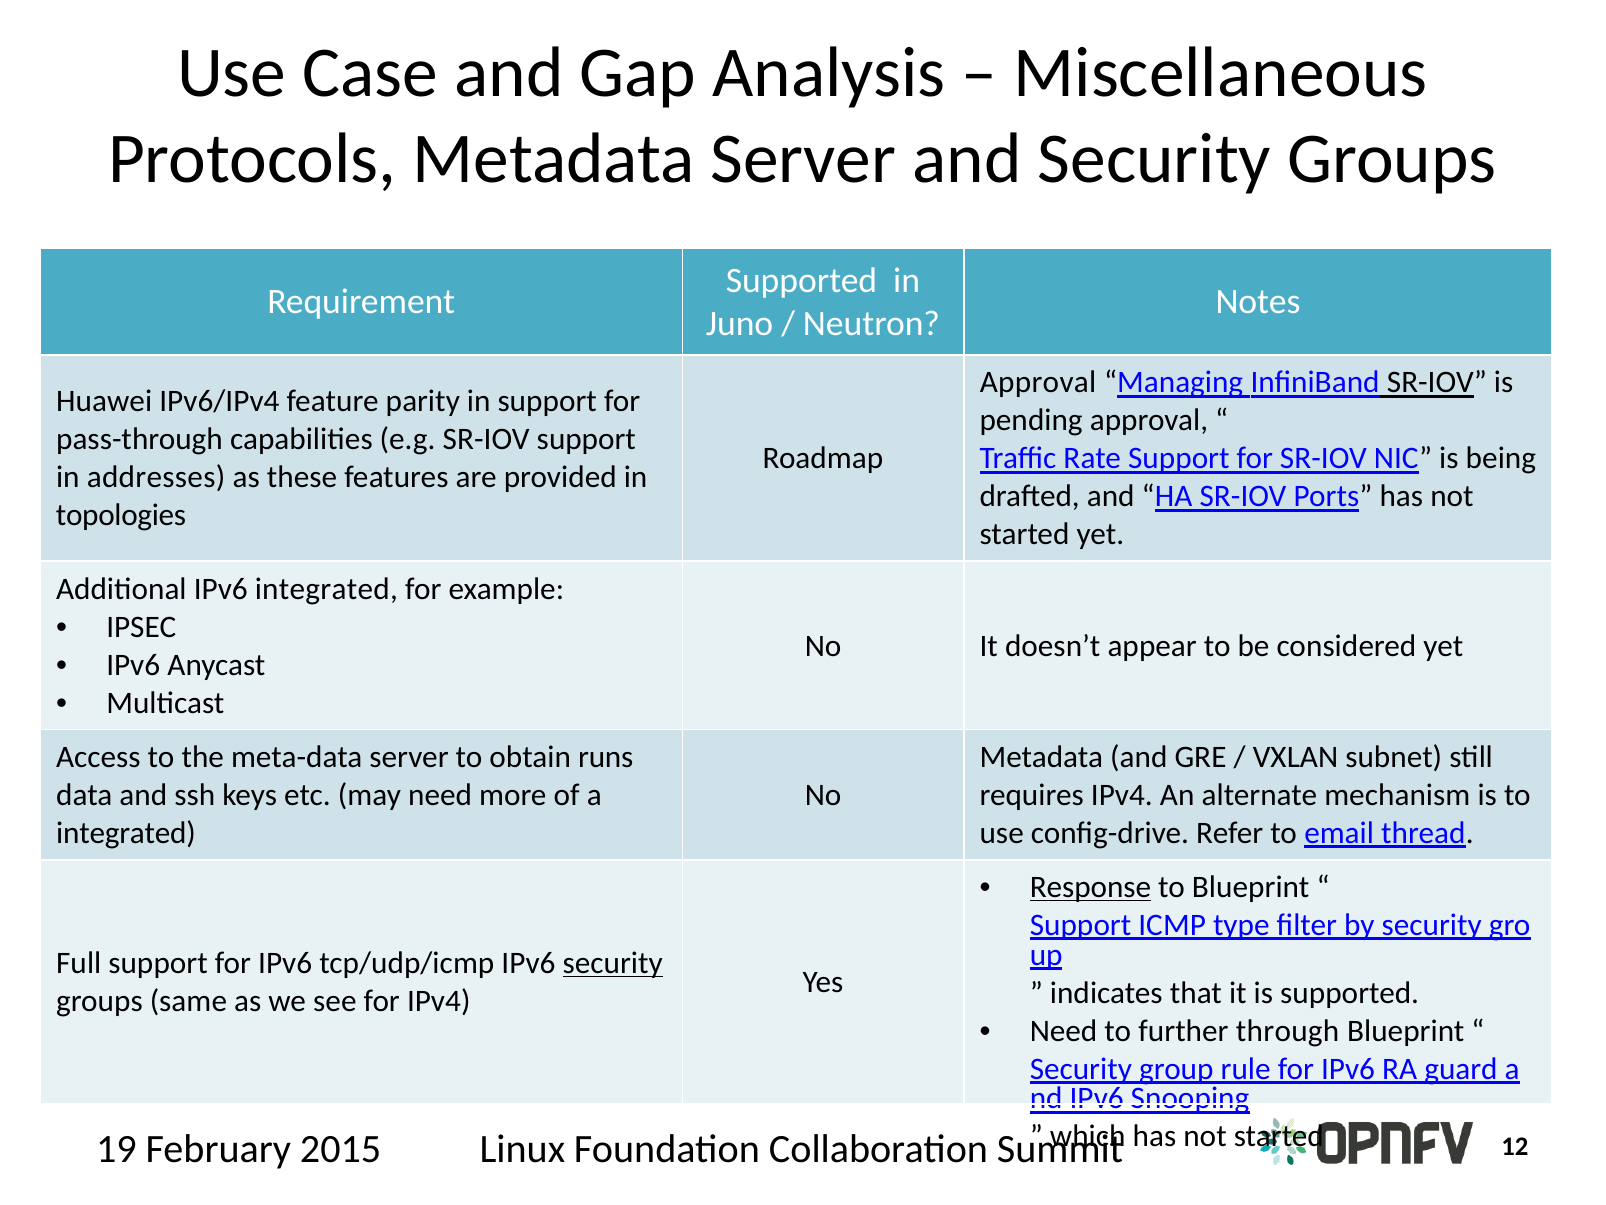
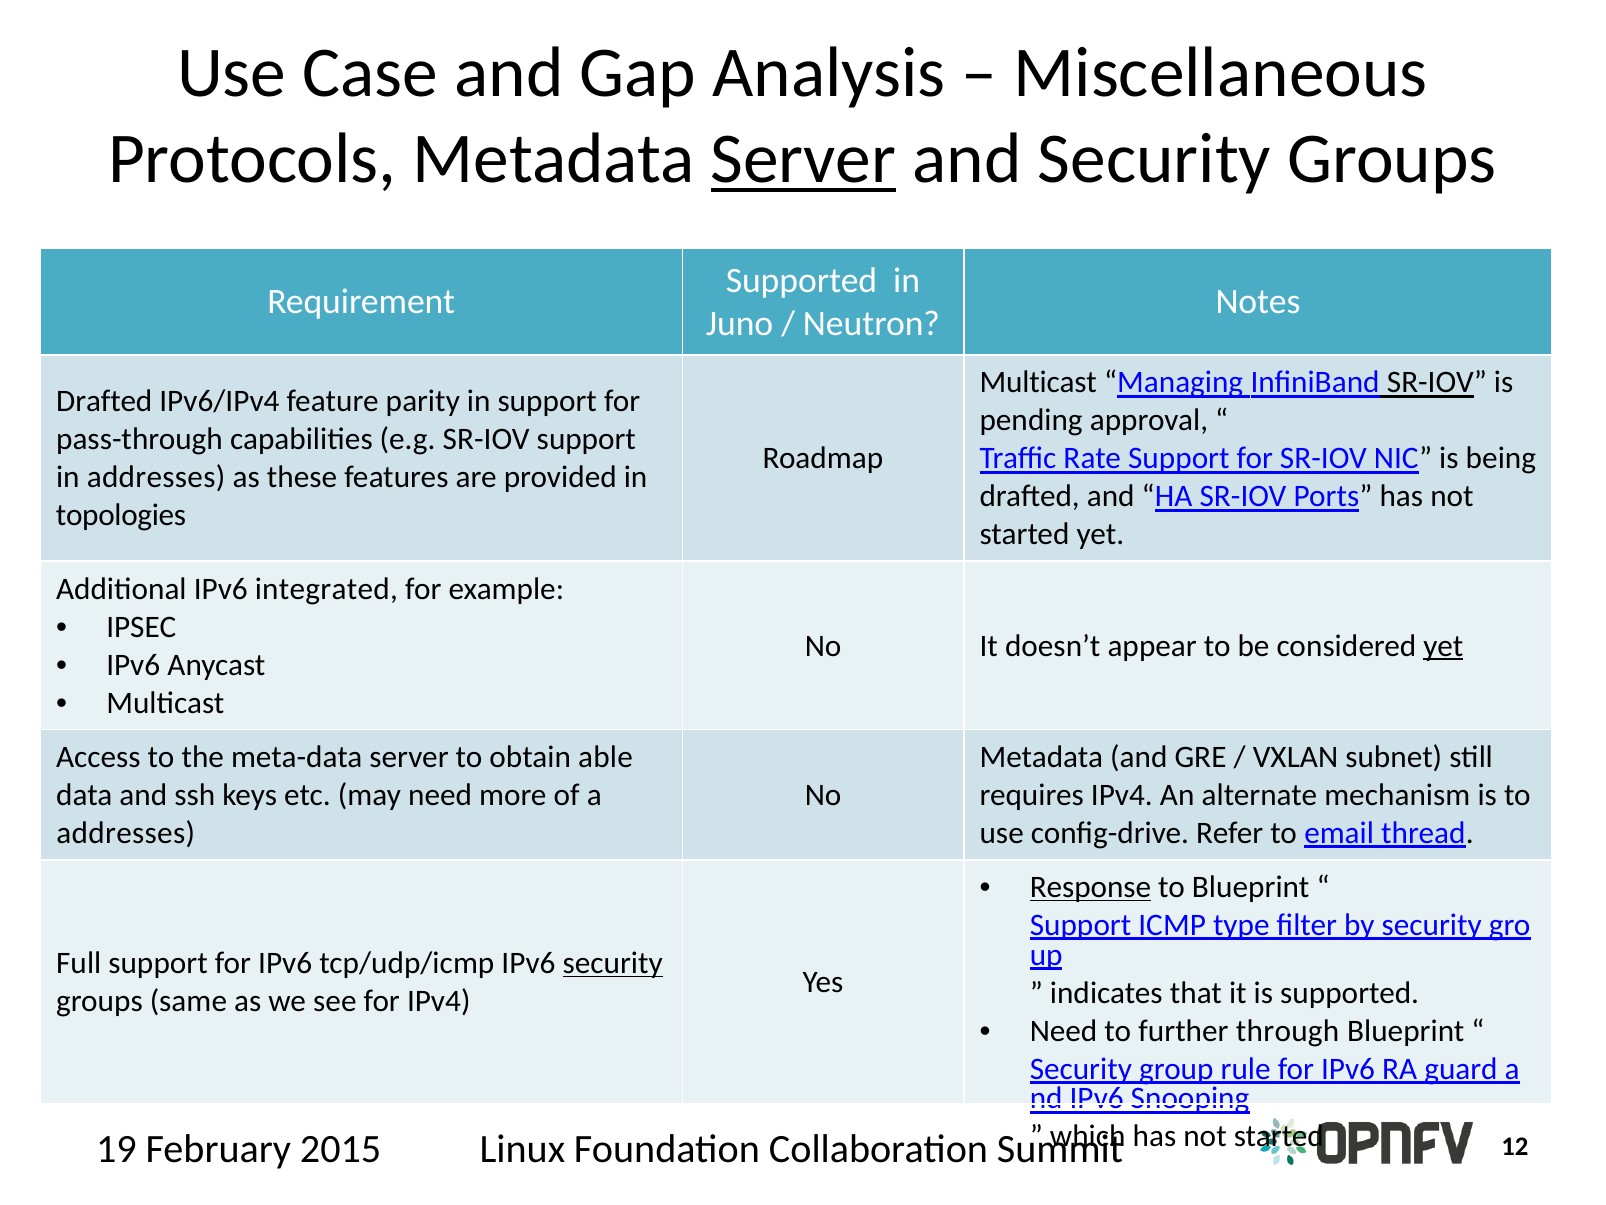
Server underline: none -> present (803, 159)
Approval: Approval -> Multicast (1038, 382)
Huawei: Huawei -> Drafted (104, 401)
yet underline: none -> present (1443, 645)
runs: runs -> able (605, 757)
integrated: integrated -> addresses (126, 833)
